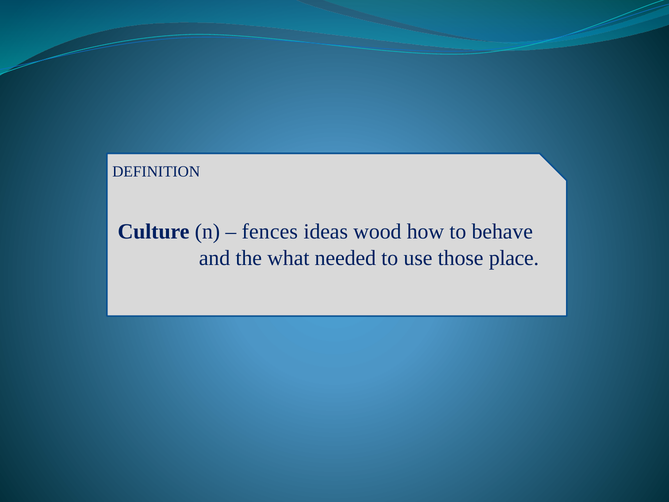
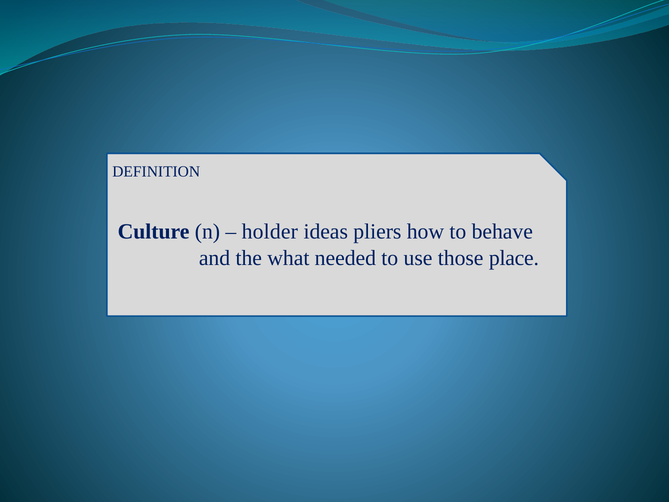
fences: fences -> holder (270, 232)
wood: wood -> pliers (377, 232)
